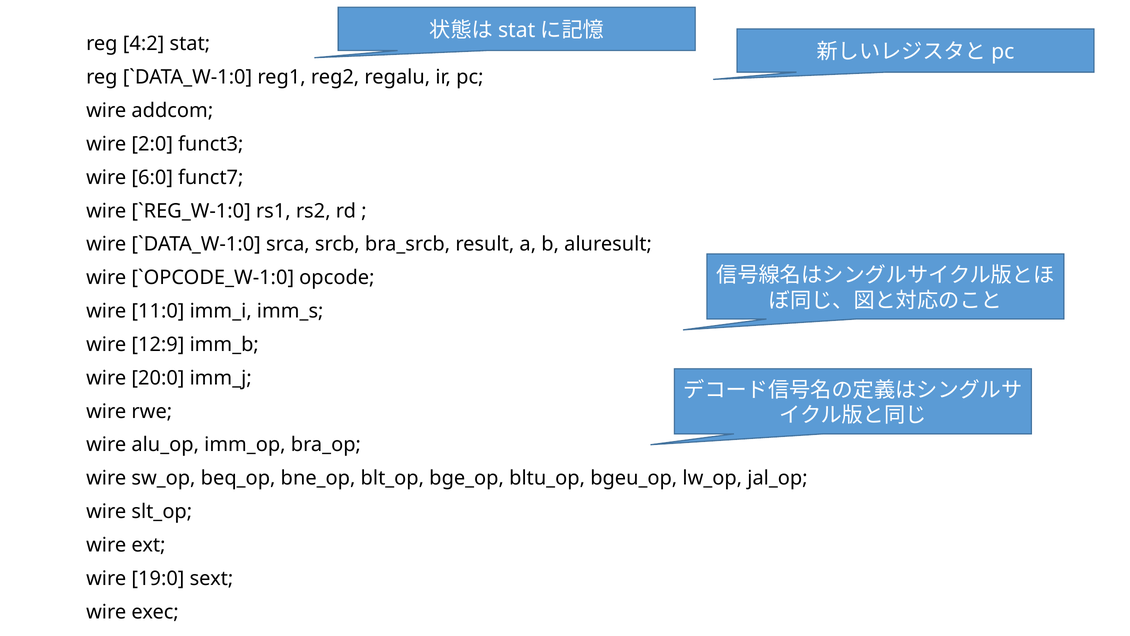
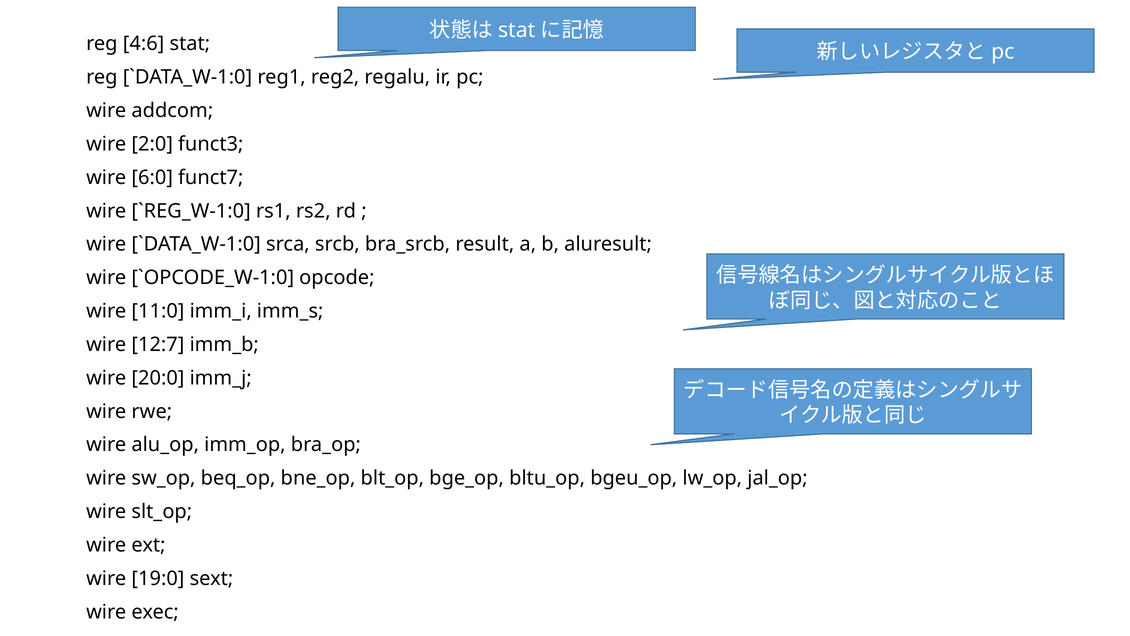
4:2: 4:2 -> 4:6 (144, 44)
12:9: 12:9 -> 12:7 (158, 344)
